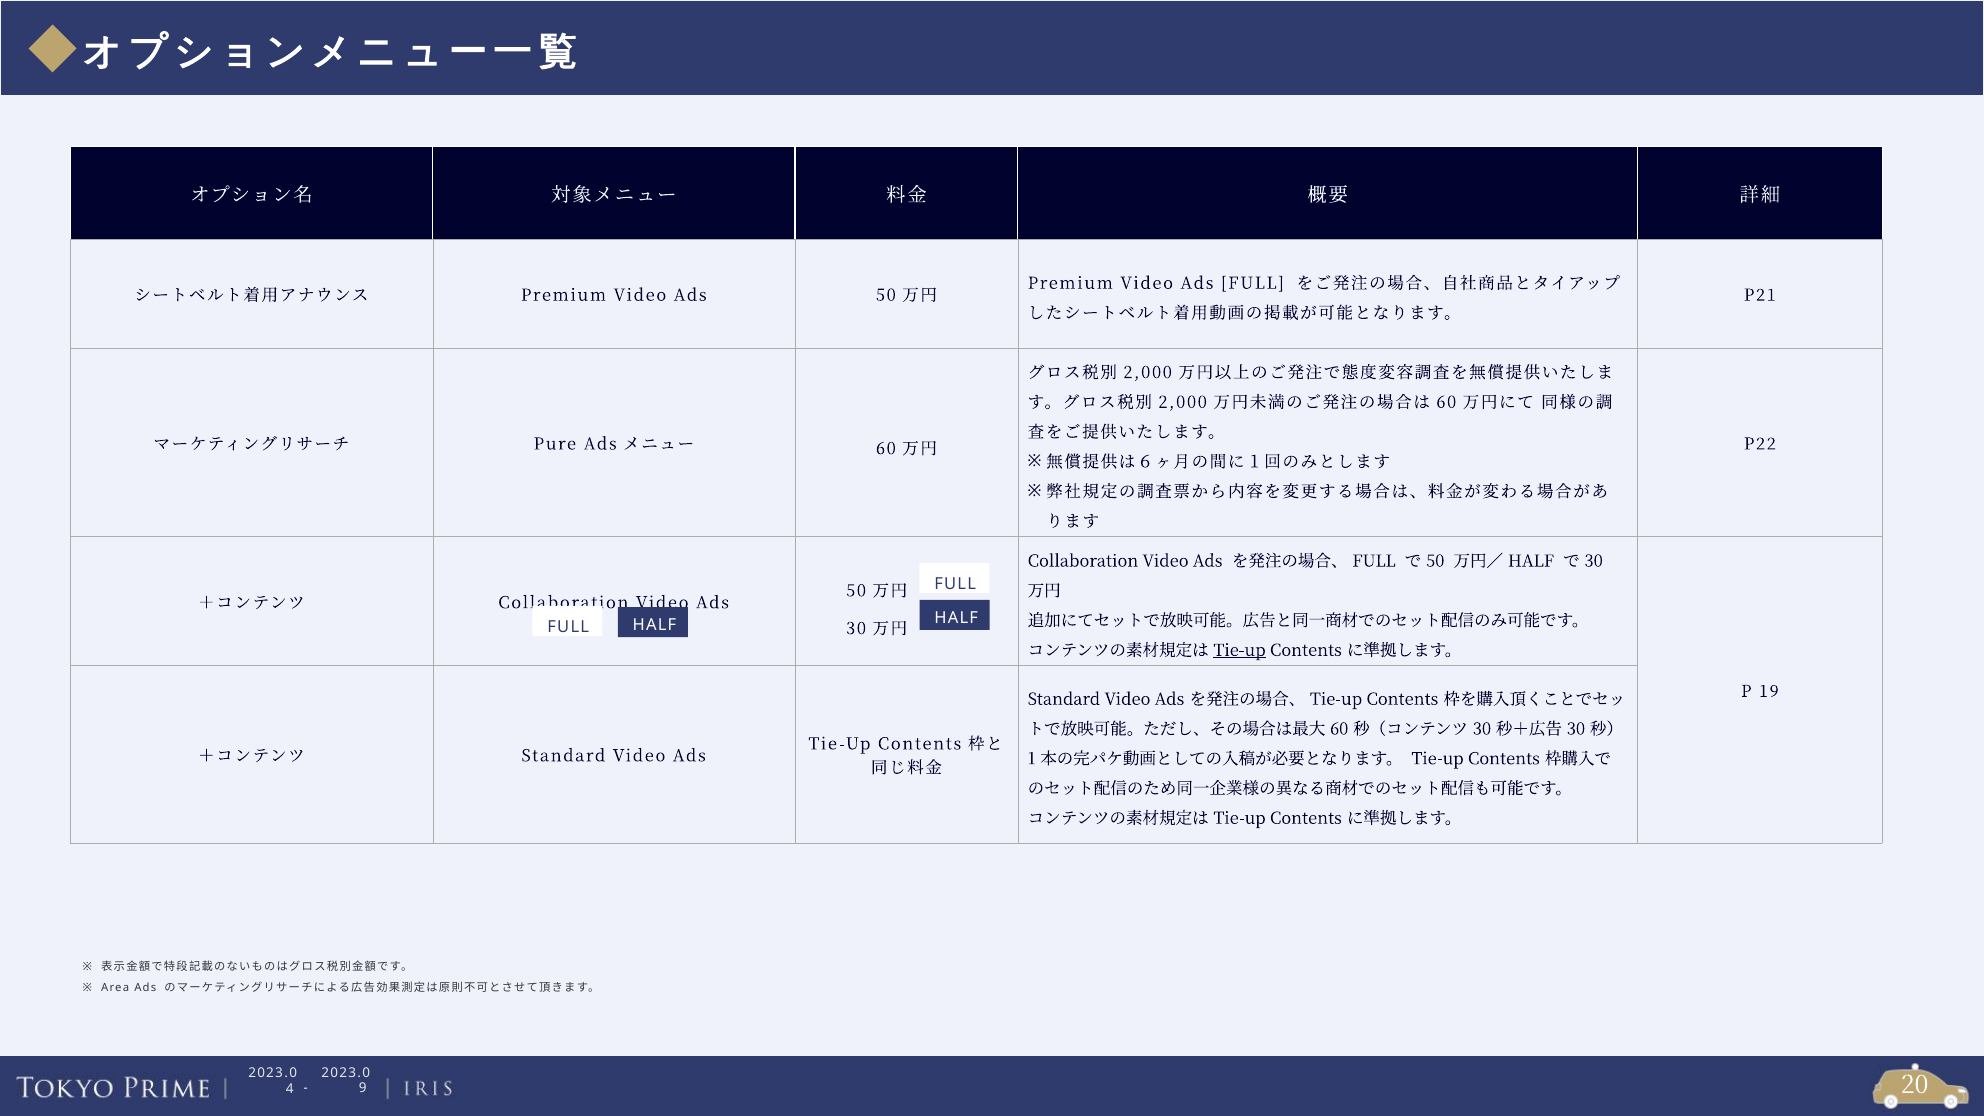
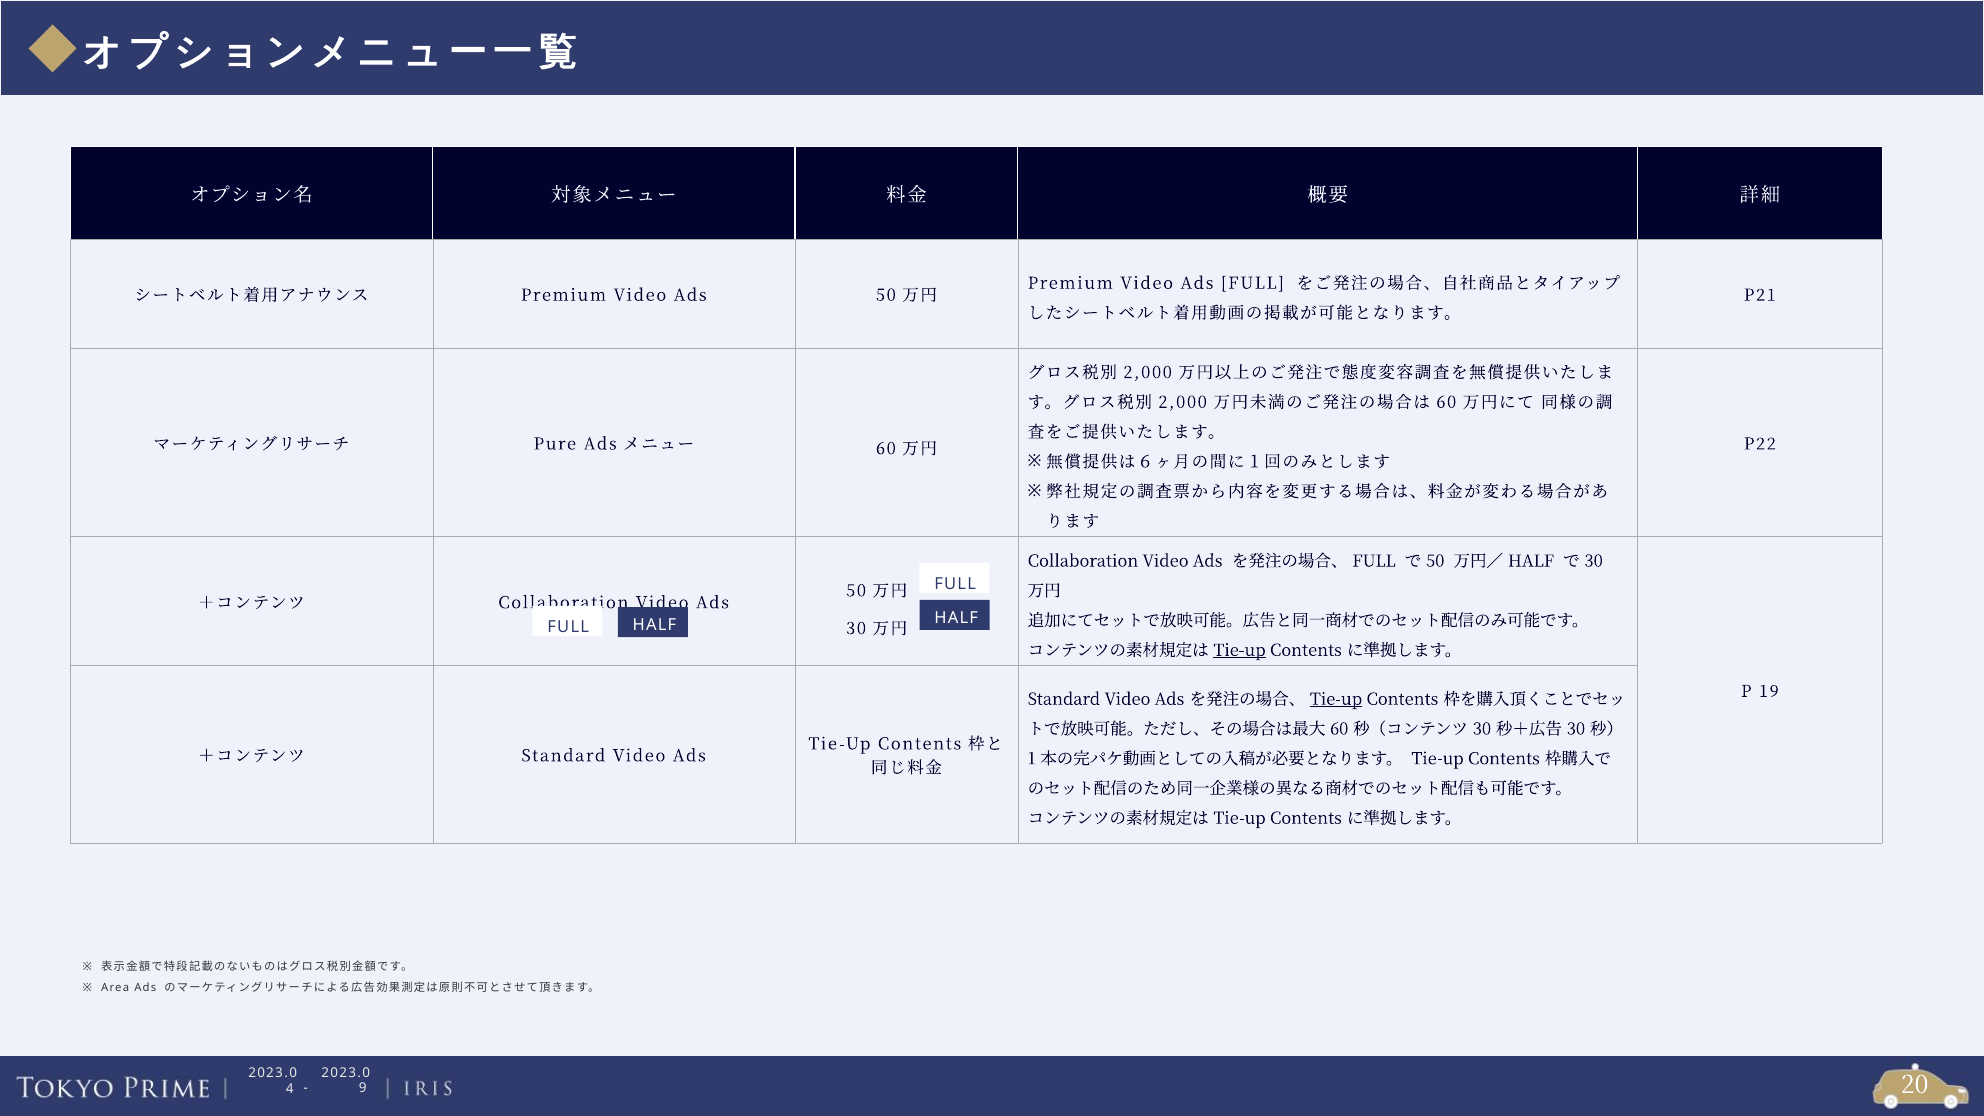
Tie-up underline: none -> present (1336, 699)
